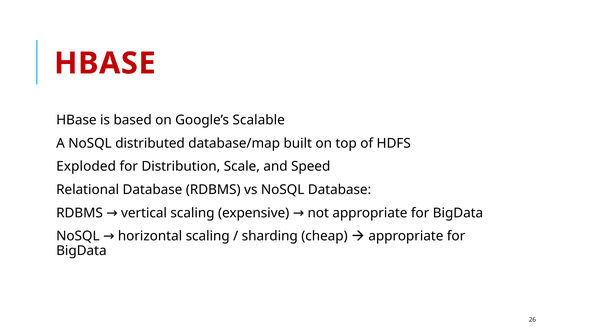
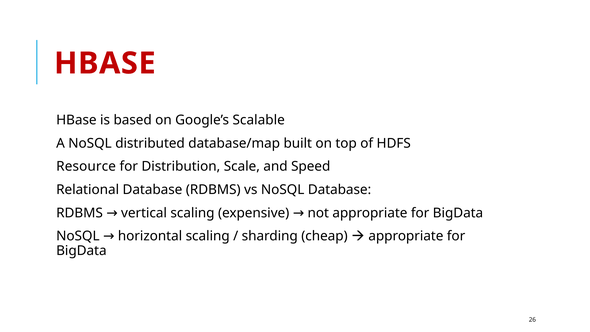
Exploded: Exploded -> Resource (86, 166)
